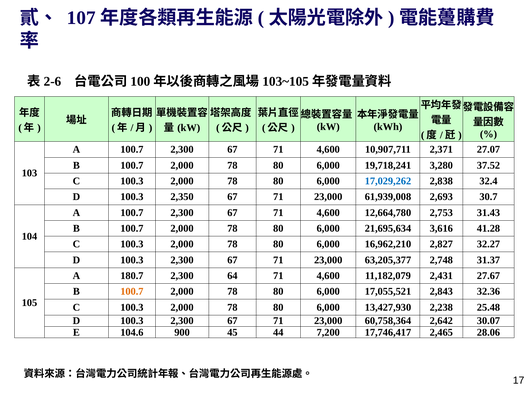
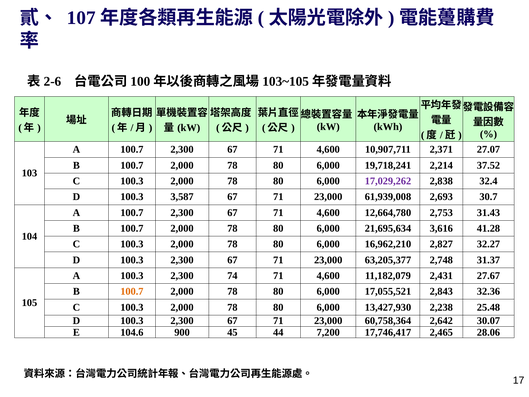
3,280: 3,280 -> 2,214 (441, 165)
17,029,262 colour: blue -> purple (388, 181)
2,350: 2,350 -> 3,587 (182, 197)
A 180.7: 180.7 -> 100.3 (132, 276)
64: 64 -> 74 (232, 276)
